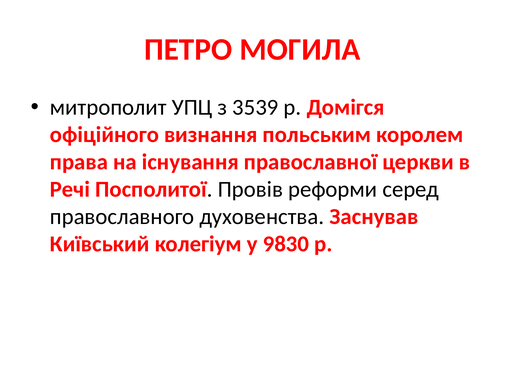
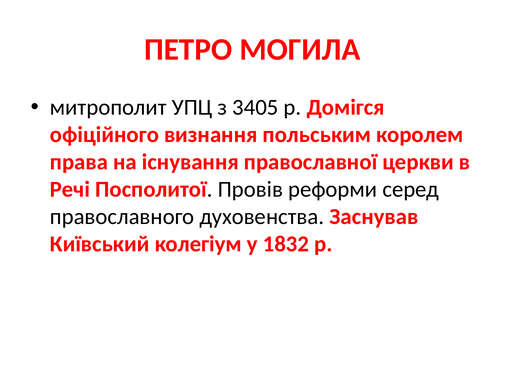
3539: 3539 -> 3405 (255, 107)
9830: 9830 -> 1832 (286, 244)
